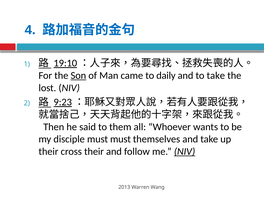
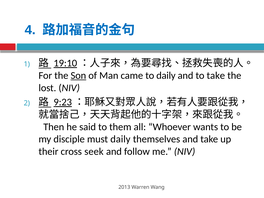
must must: must -> daily (120, 139)
cross their: their -> seek (94, 151)
NIV underline: present -> none (185, 151)
